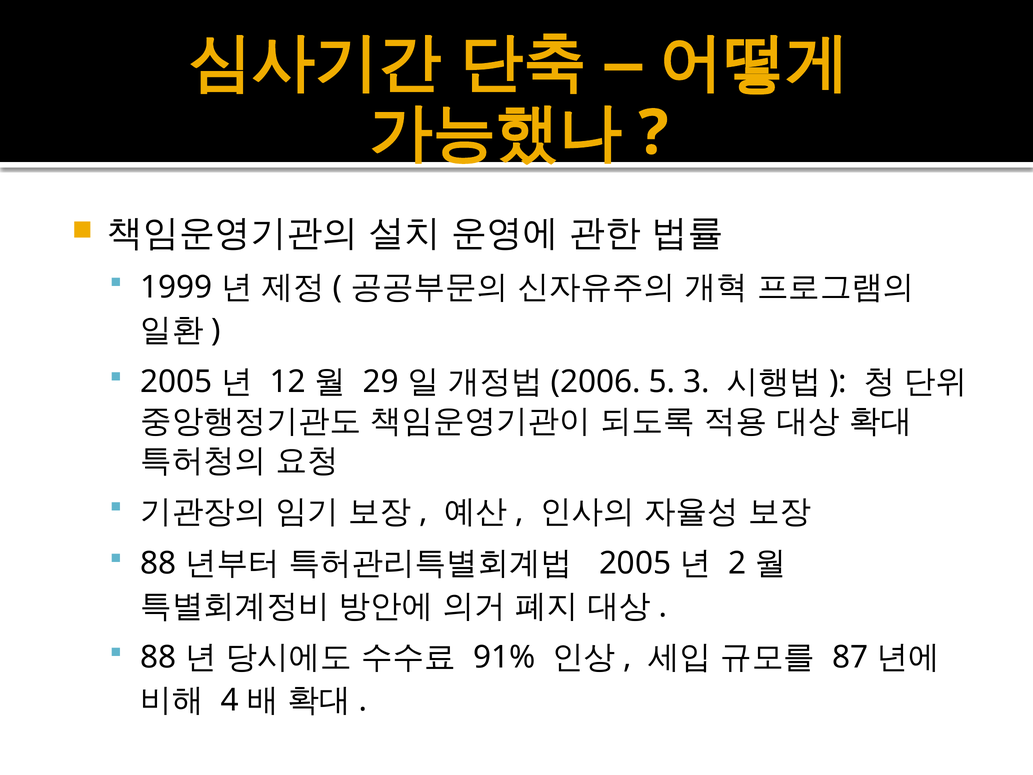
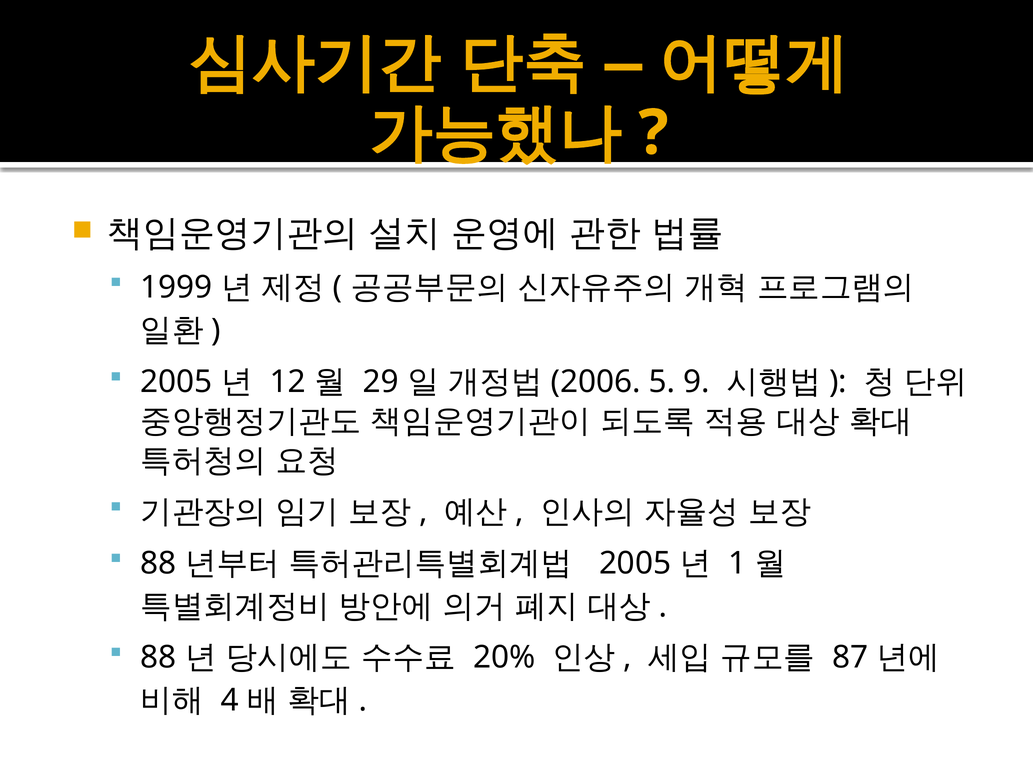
3: 3 -> 9 (697, 382)
2: 2 -> 1 (737, 563)
91%: 91% -> 20% (504, 657)
